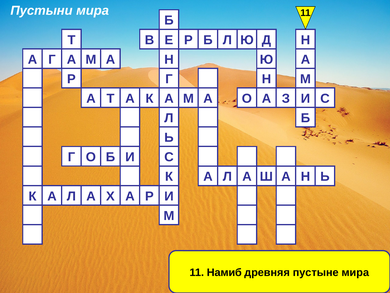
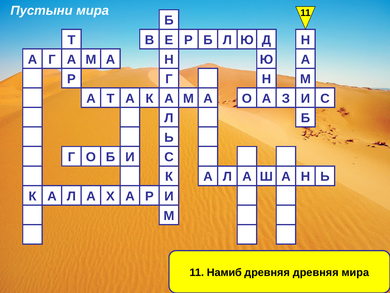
древняя пустыне: пустыне -> древняя (316, 272)
